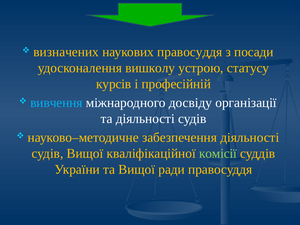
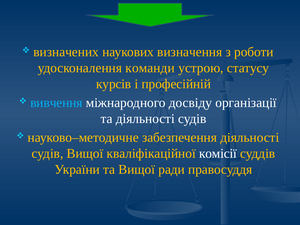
наукових правосуддя: правосуддя -> визначення (190, 52)
посади: посади -> роботи (254, 52)
вишколу: вишколу -> команди (150, 68)
комісії colour: light green -> white (218, 153)
